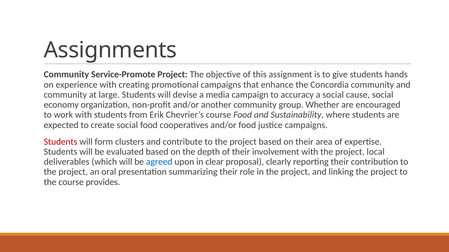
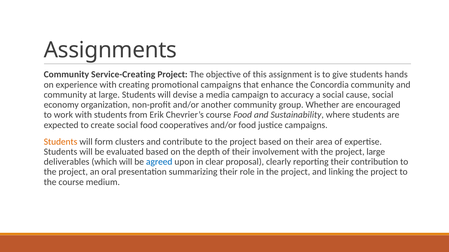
Service-Promote: Service-Promote -> Service-Creating (123, 75)
Students colour: red -> orange (61, 142)
project local: local -> large (376, 152)
provides: provides -> medium (103, 182)
